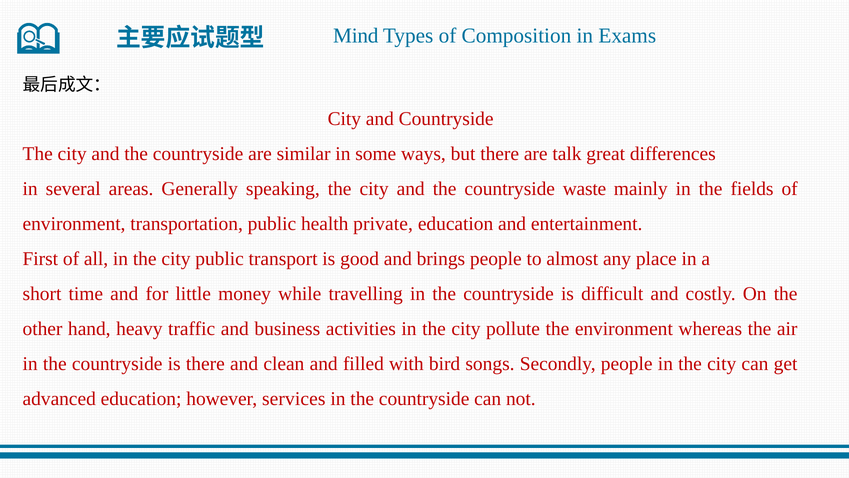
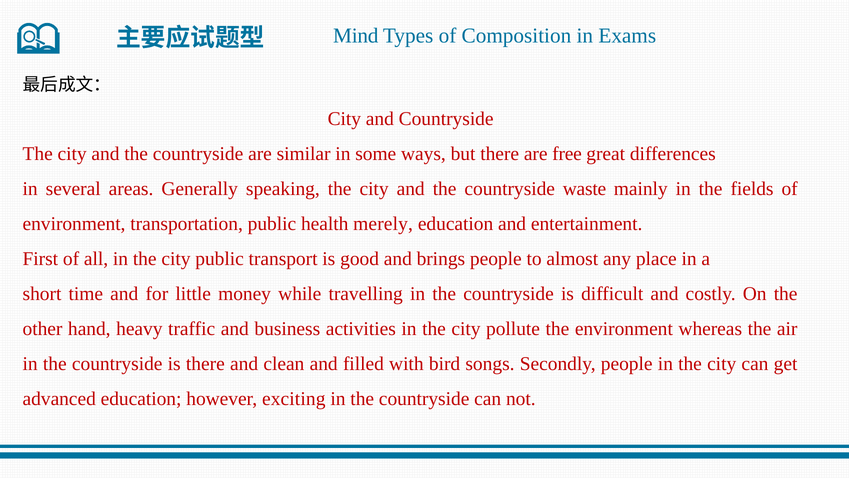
talk: talk -> free (567, 154)
private: private -> merely (383, 224)
services: services -> exciting (294, 399)
